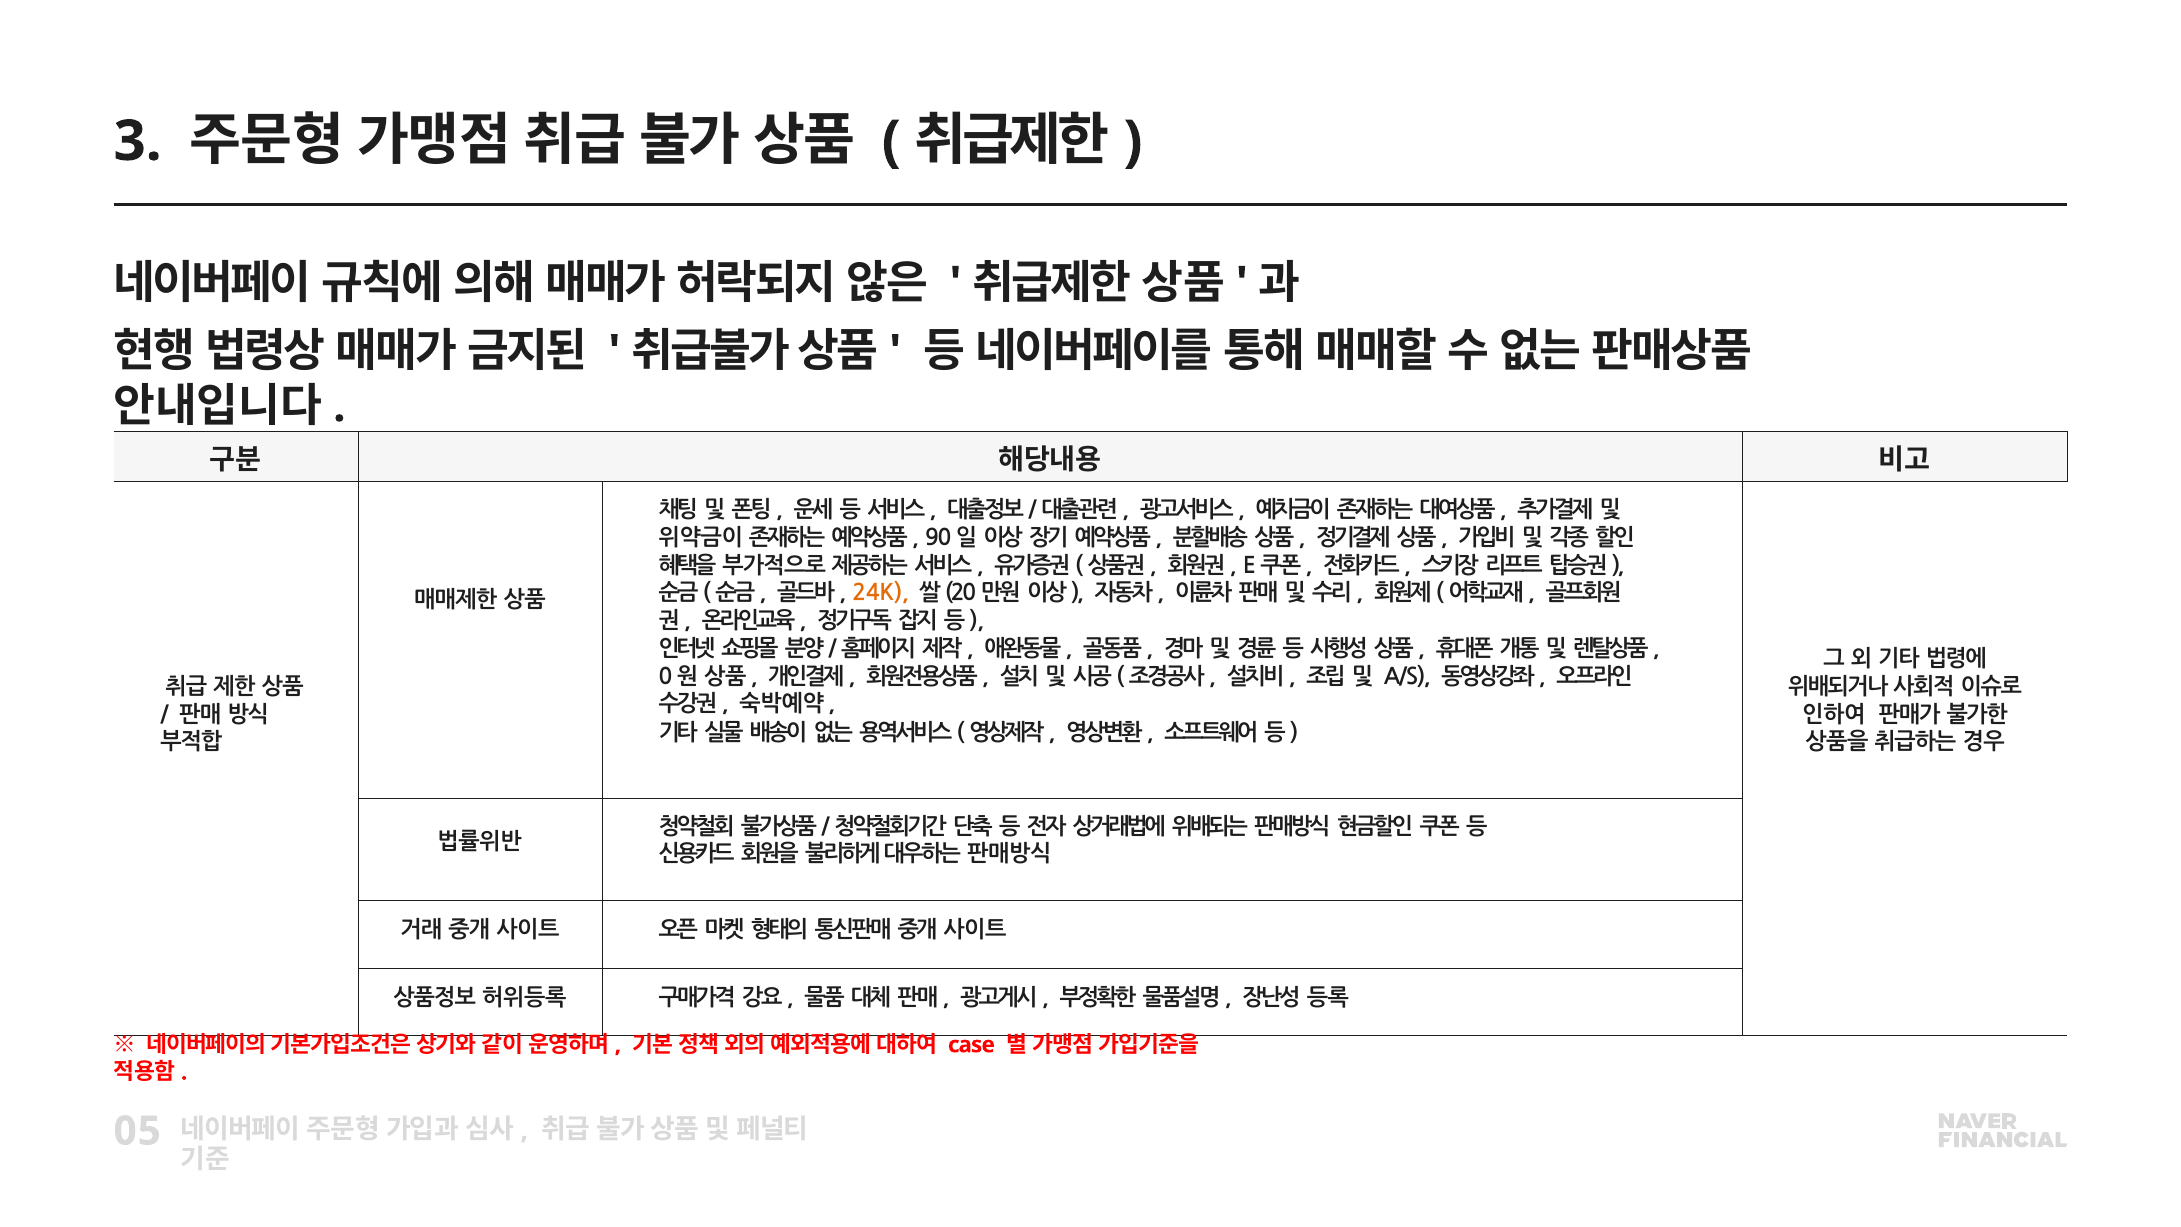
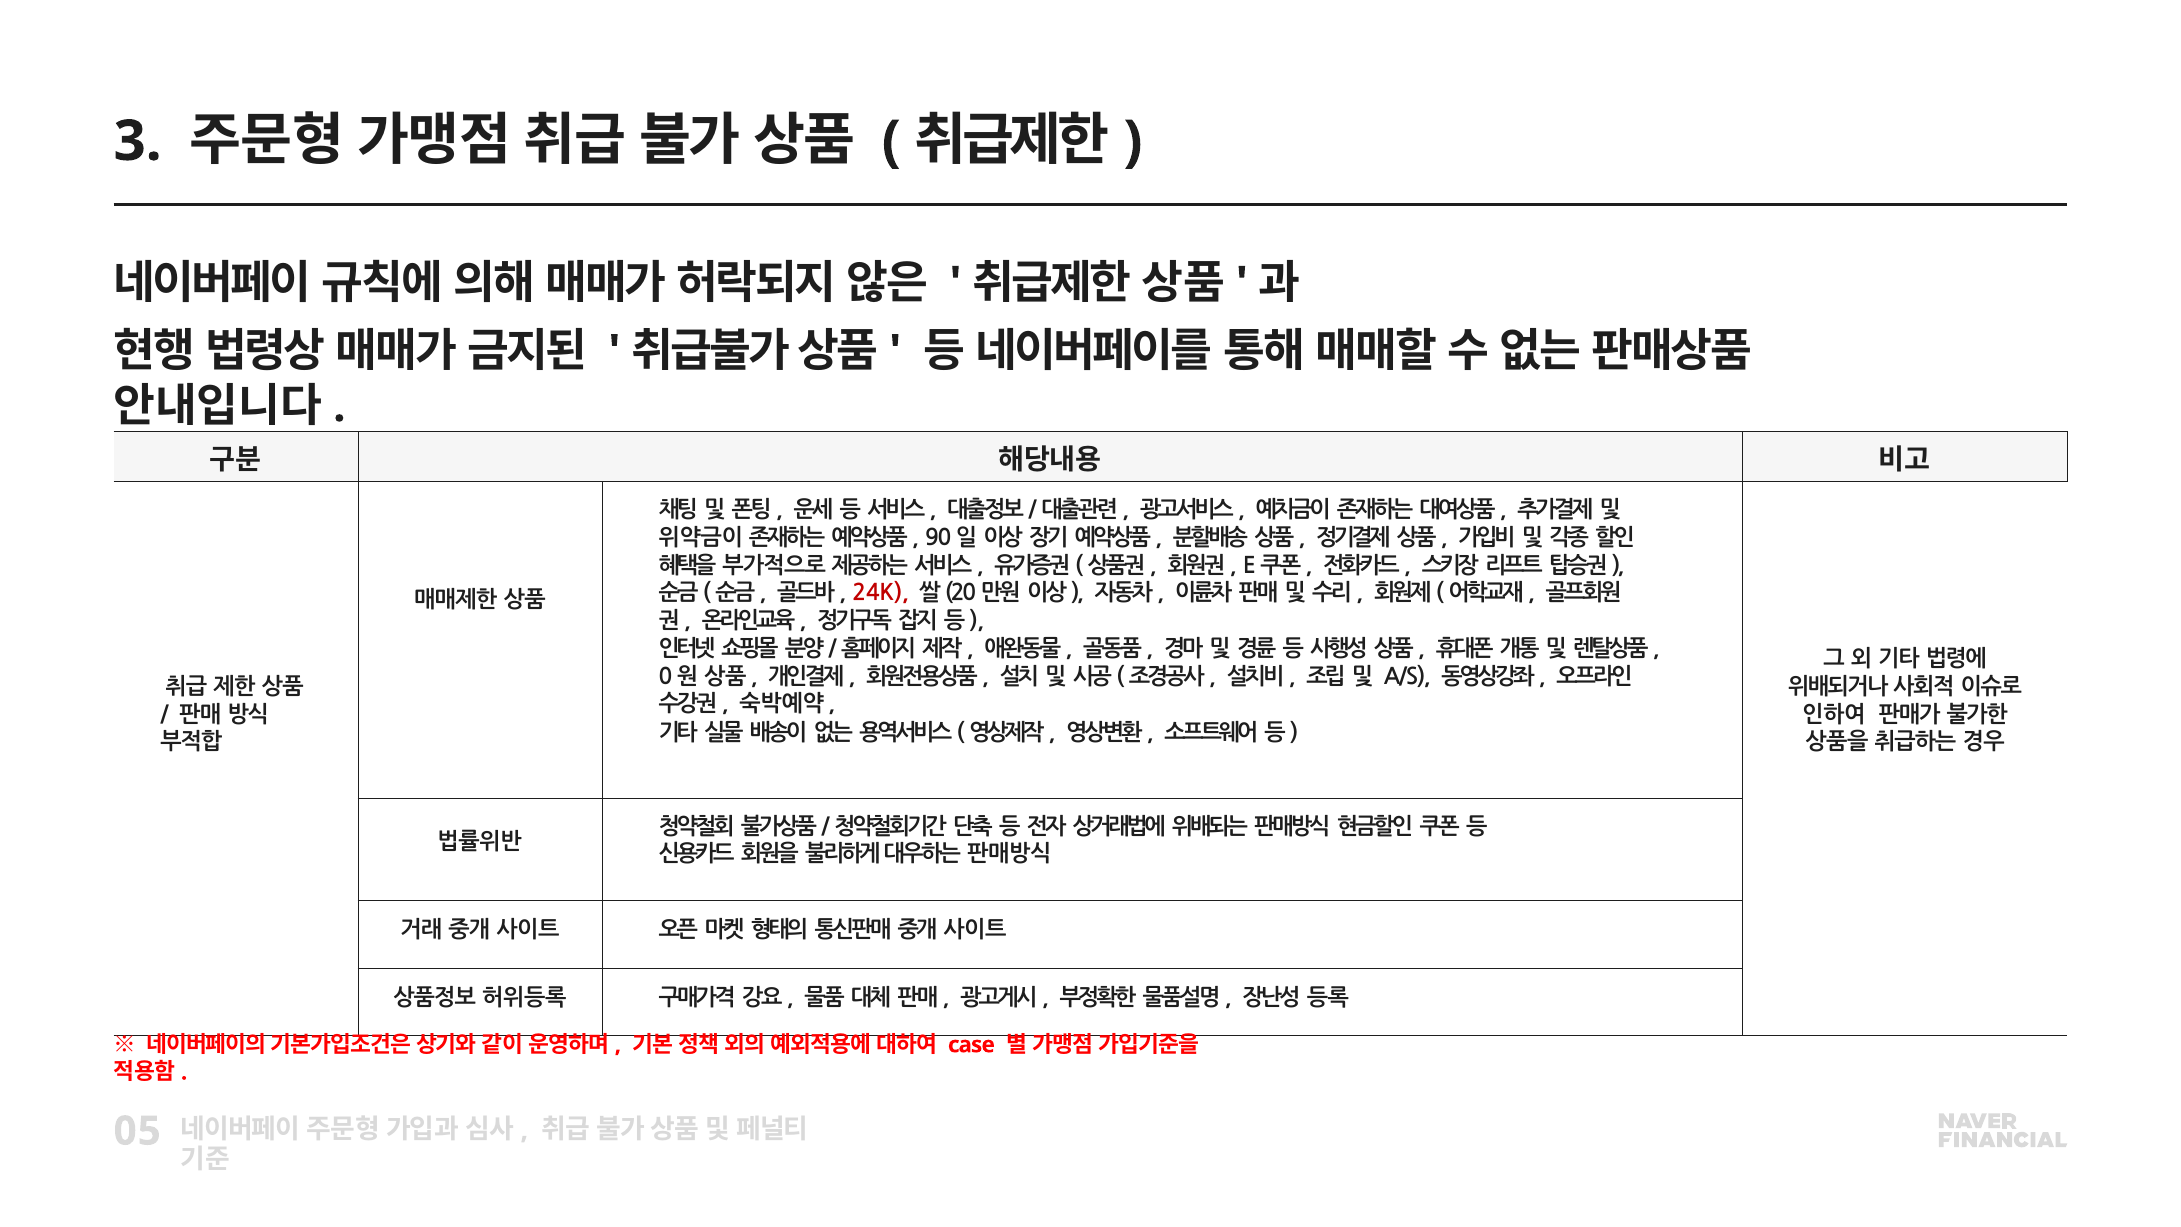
24K colour: orange -> red (881, 593)
